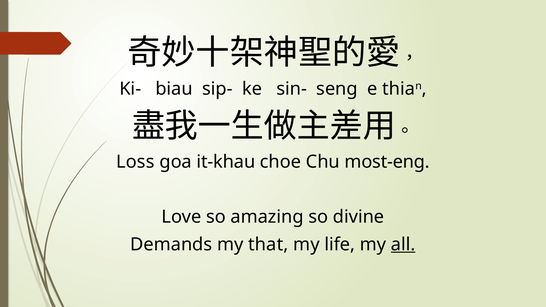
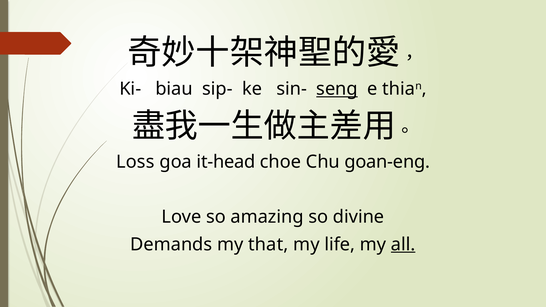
seng underline: none -> present (337, 89)
it-khau: it-khau -> it-head (226, 162)
most-eng: most-eng -> goan-eng (387, 162)
